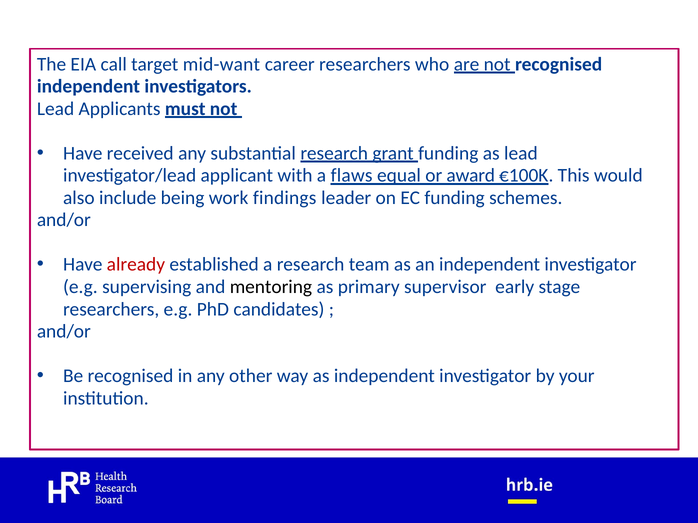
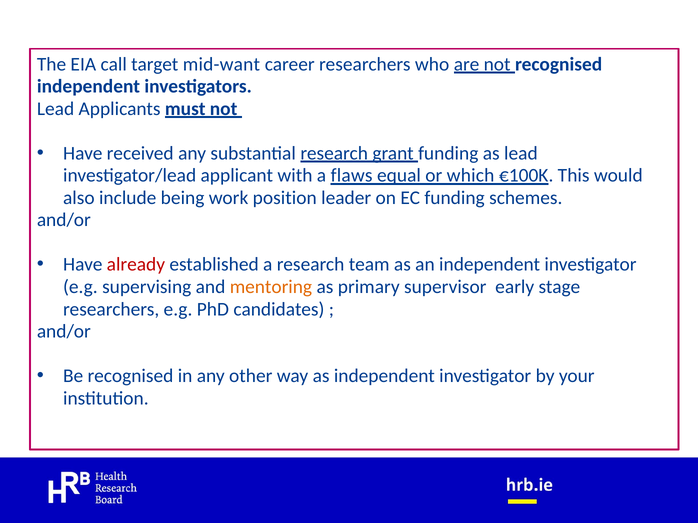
award: award -> which (471, 176)
findings: findings -> position (285, 198)
mentoring colour: black -> orange (271, 287)
